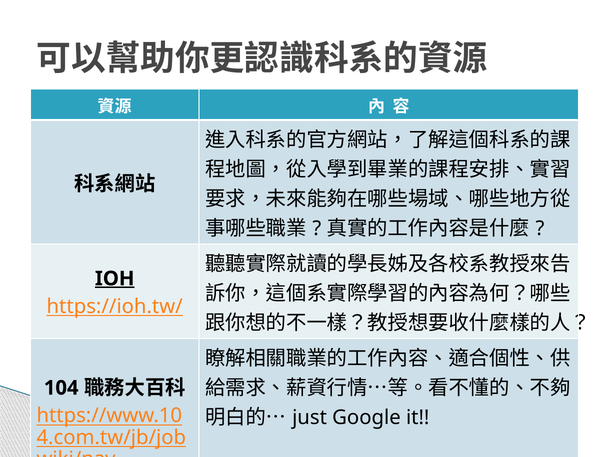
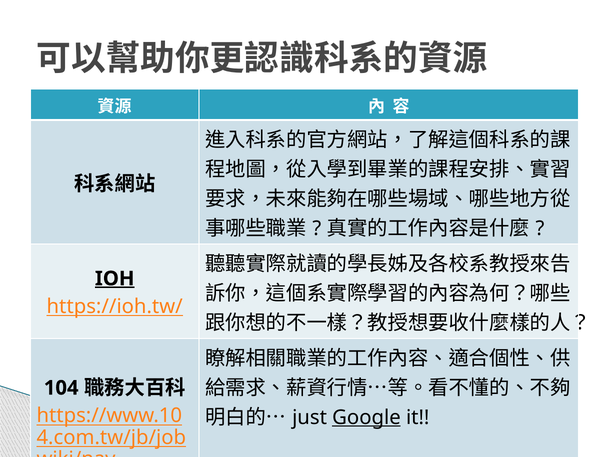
Google underline: none -> present (366, 417)
